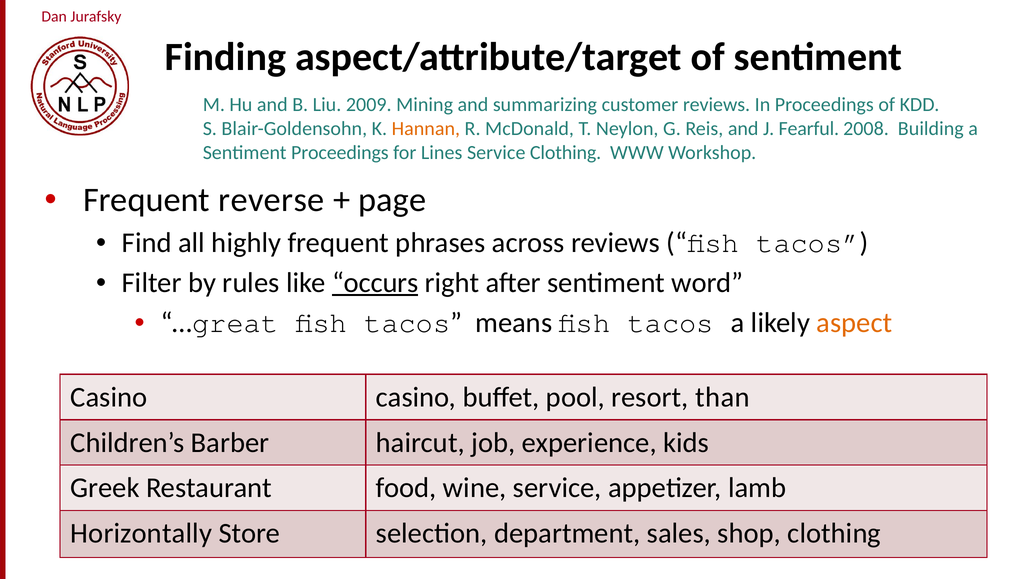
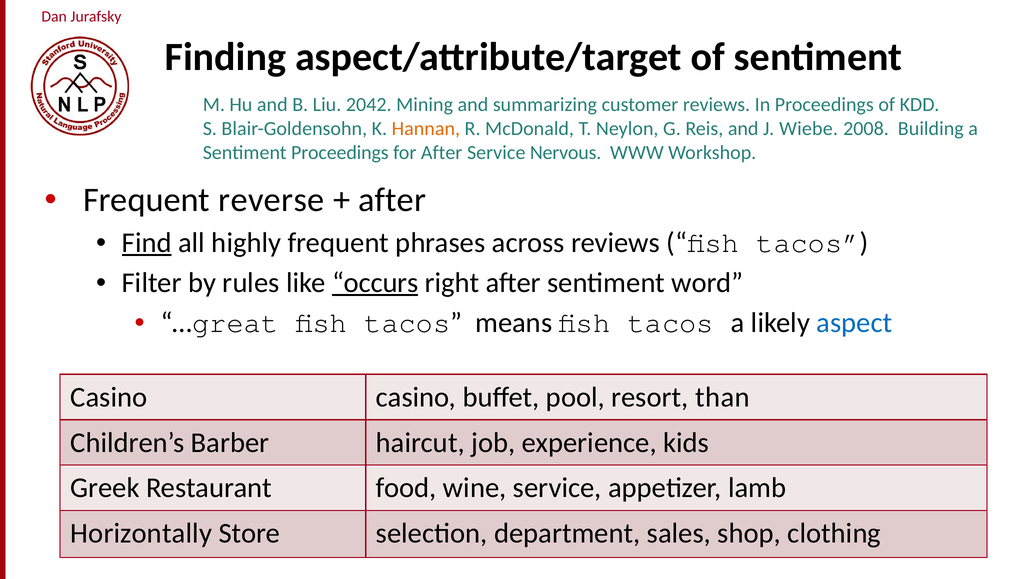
2009: 2009 -> 2042 (369, 105)
Fearful: Fearful -> Wiebe (809, 129)
for Lines: Lines -> After (442, 153)
Service Clothing: Clothing -> Nervous (566, 153)
page: page -> after (392, 200)
Find underline: none -> present (147, 243)
aspect colour: orange -> blue (854, 323)
